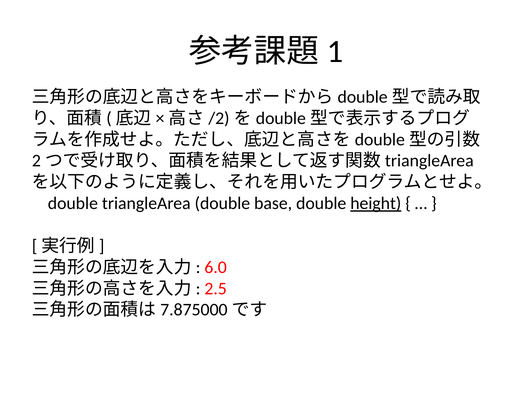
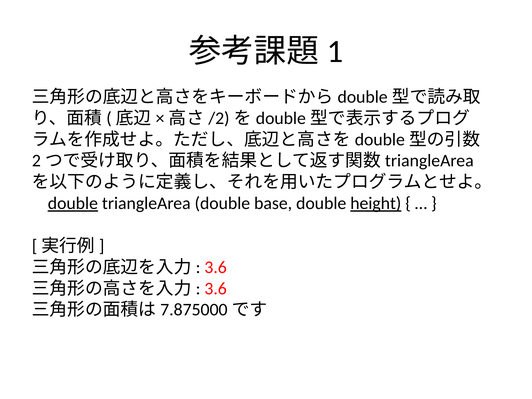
double underline: none -> present (73, 203)
6.0: 6.0 -> 3.6 (216, 267)
2.5: 2.5 -> 3.6 (216, 288)
